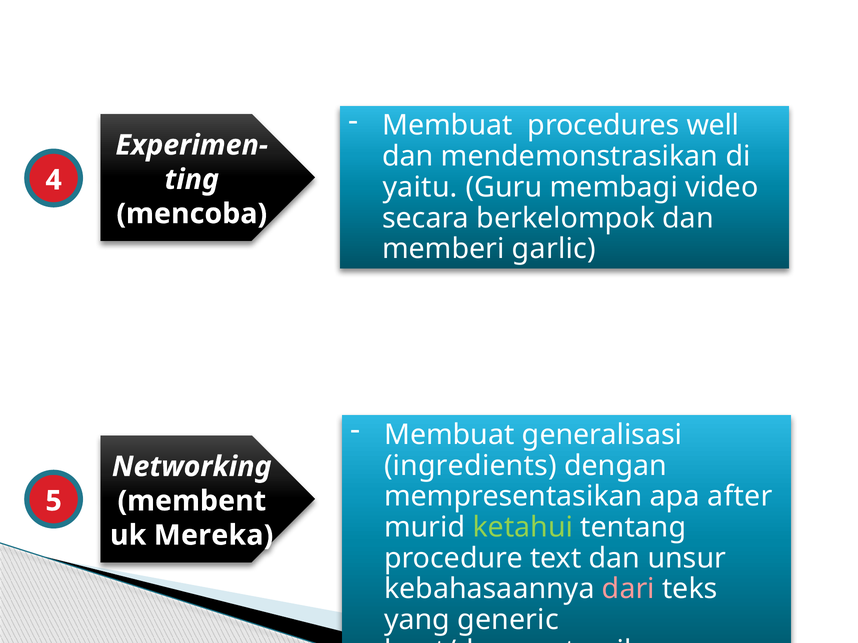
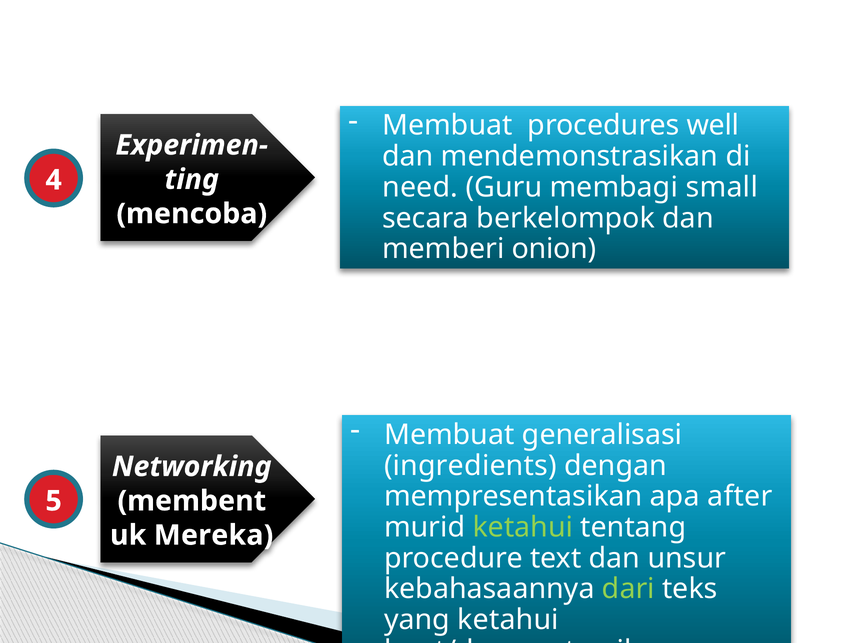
yaitu: yaitu -> need (420, 187)
video: video -> small (722, 187)
garlic: garlic -> onion (554, 249)
dari colour: pink -> light green (628, 589)
yang generic: generic -> ketahui (508, 620)
